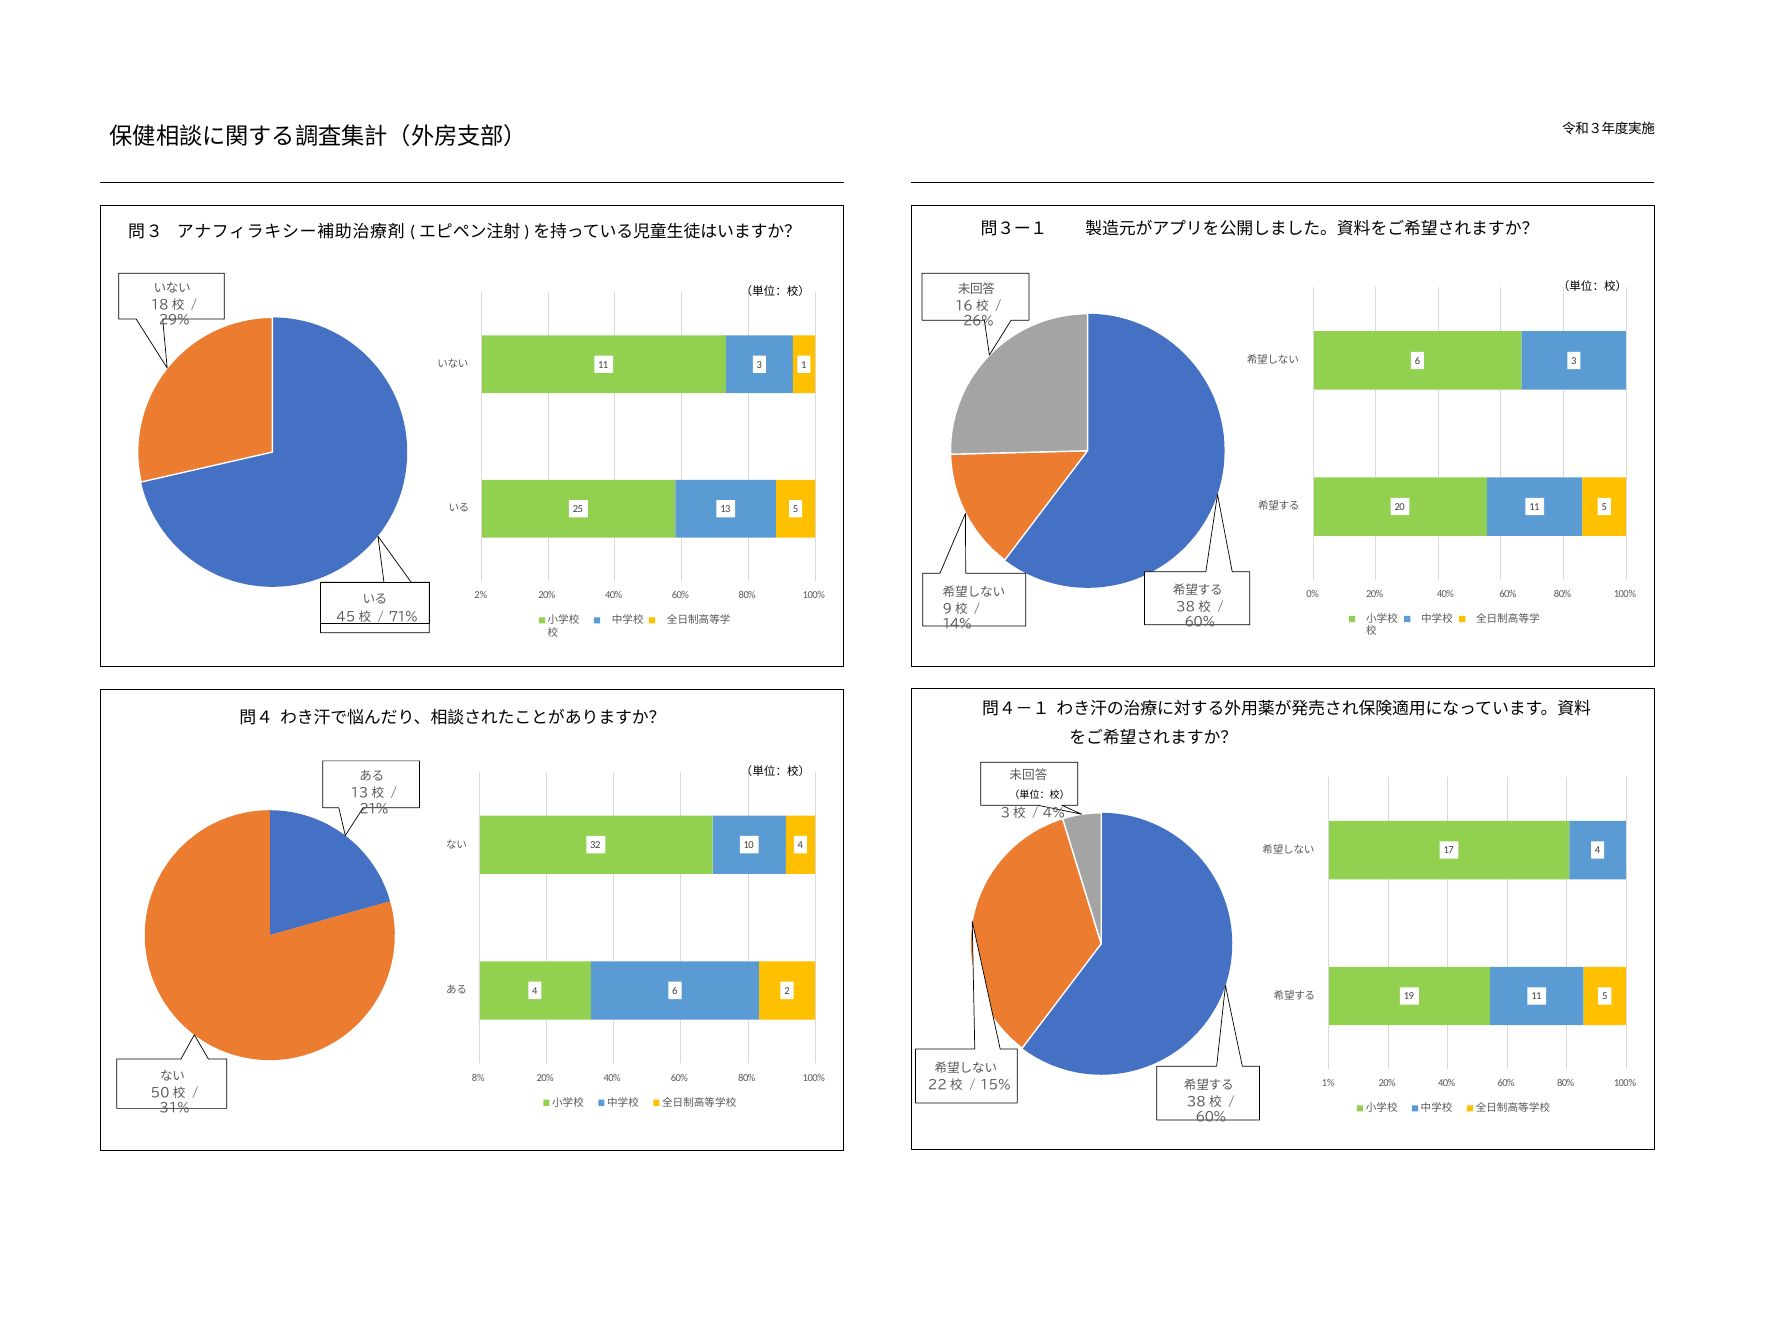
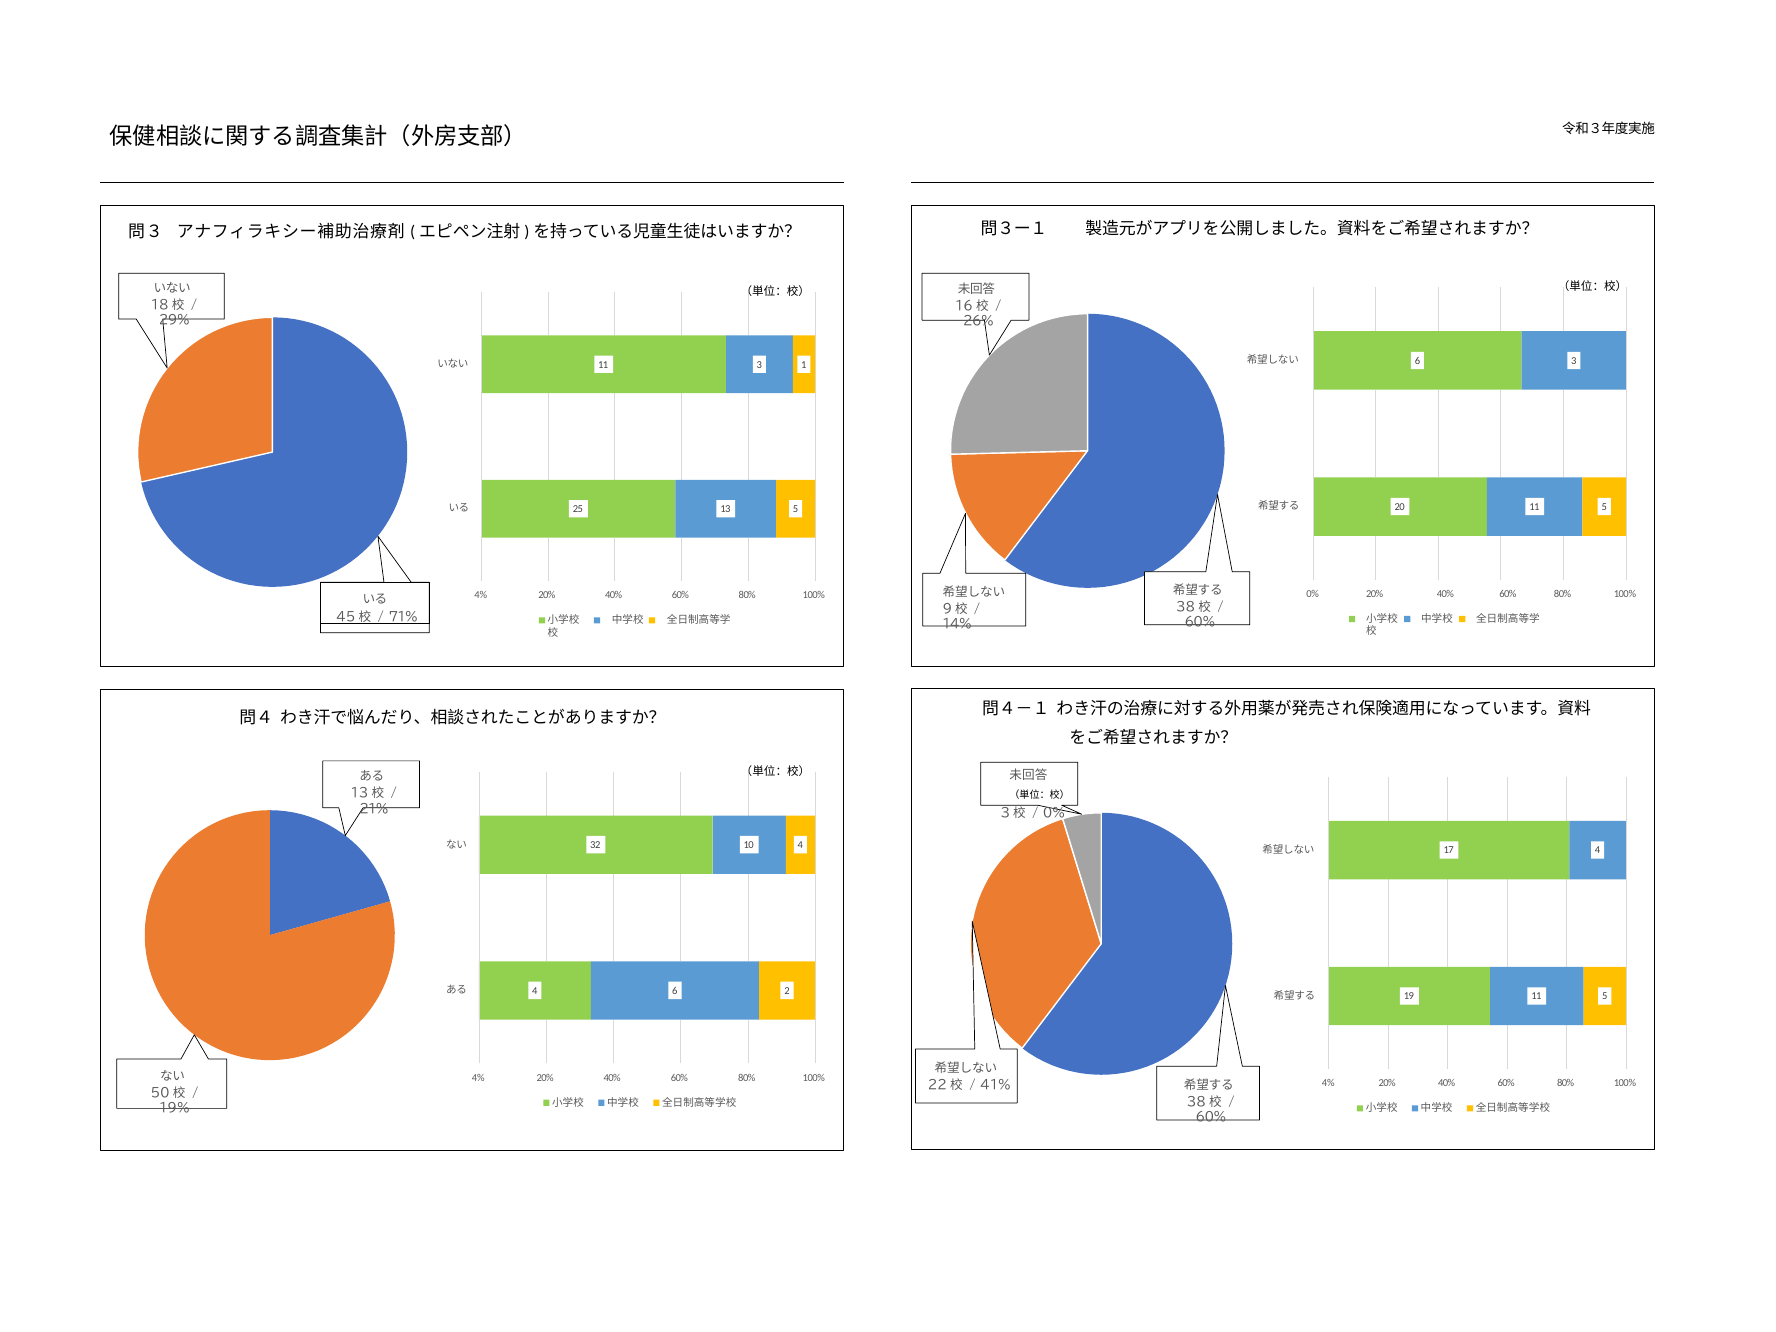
2%: 2% -> 4% (481, 595)
4%: 4% -> 0% (1054, 814)
8%: 8% -> 4% (478, 1078)
15%: 15% -> 41% (996, 1085)
1%: 1% -> 4% (1328, 1083)
31%: 31% -> 19% (175, 1108)
